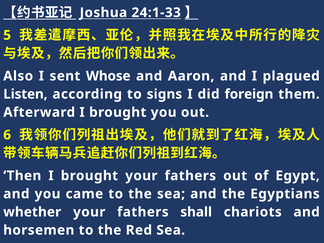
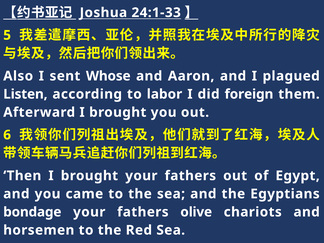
signs: signs -> labor (164, 94)
whether: whether -> bondage (32, 212)
shall: shall -> olive (196, 212)
